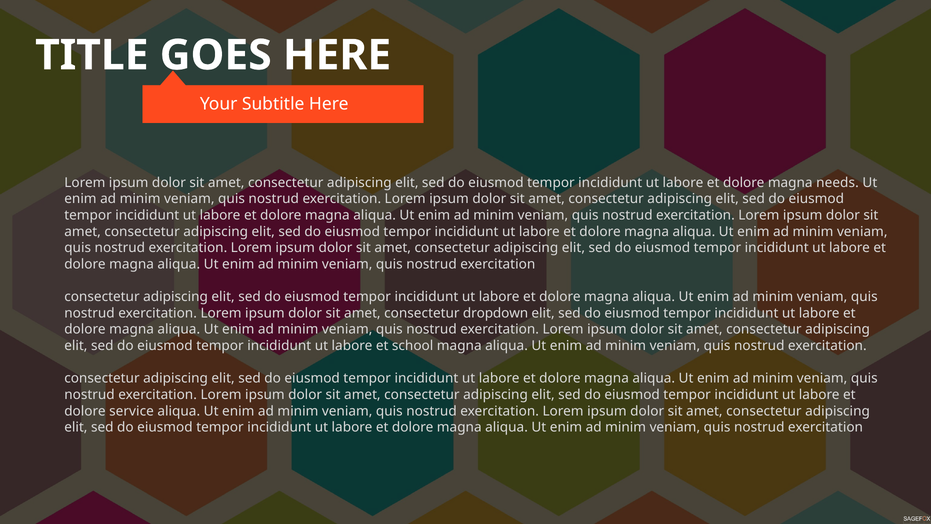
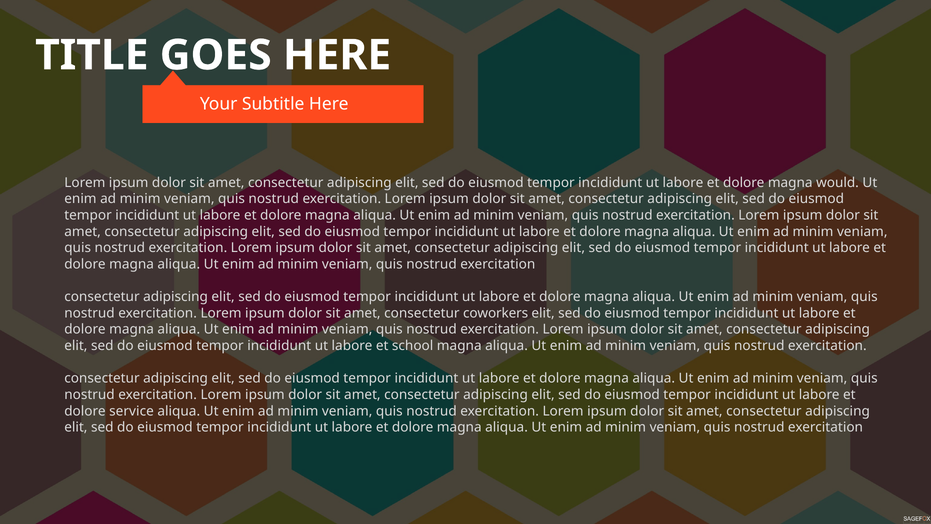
needs: needs -> would (838, 183)
dropdown: dropdown -> coworkers (496, 313)
